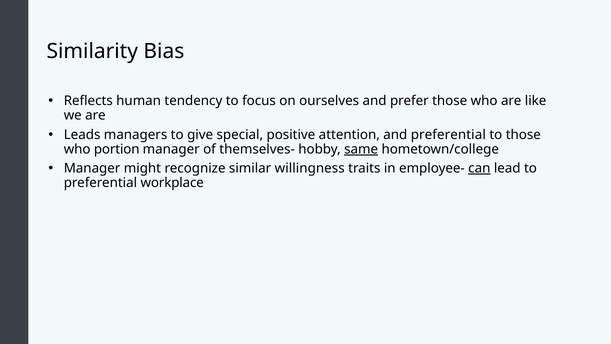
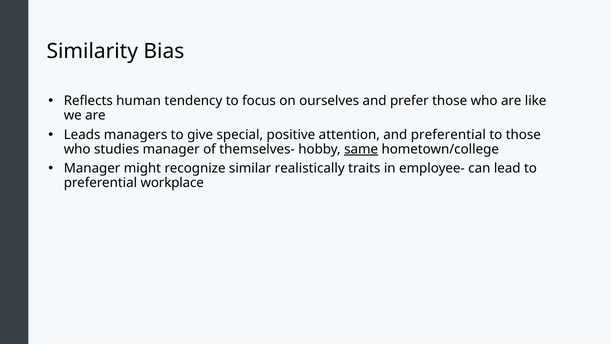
portion: portion -> studies (117, 149)
willingness: willingness -> realistically (310, 168)
can underline: present -> none (479, 168)
